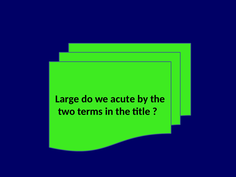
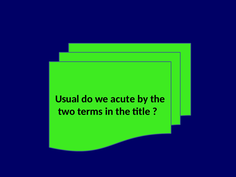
Large: Large -> Usual (67, 99)
